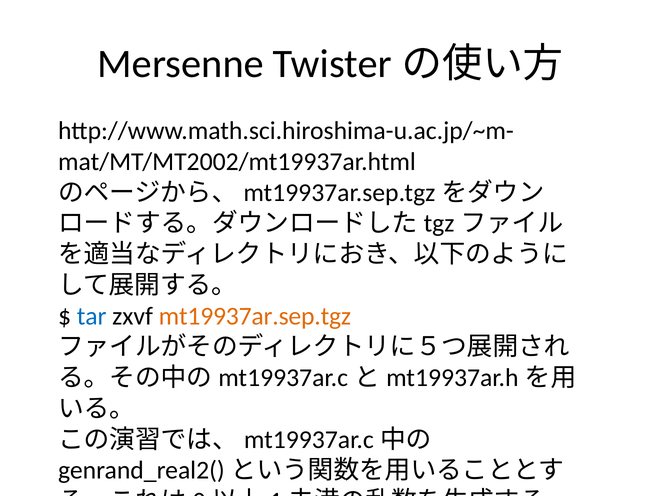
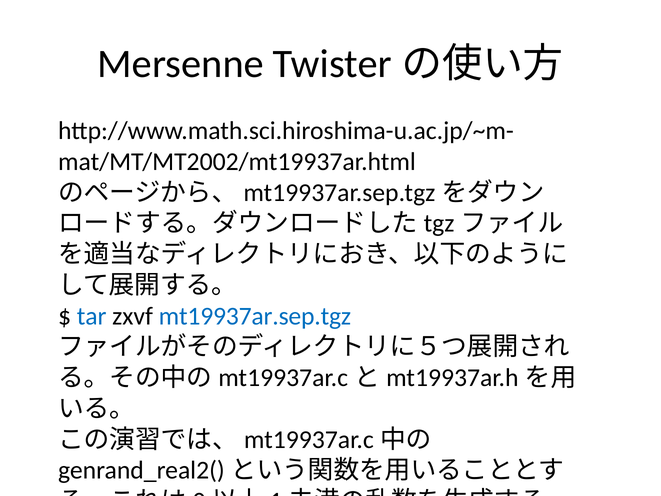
mt19937ar.sep.tgz colour: orange -> blue (255, 316)
